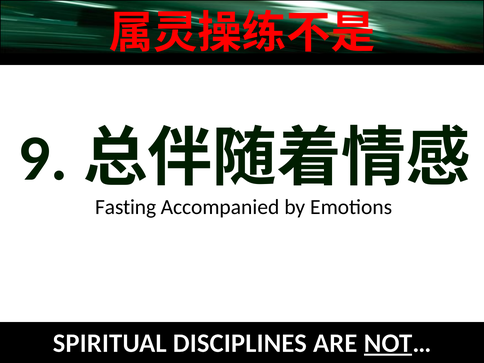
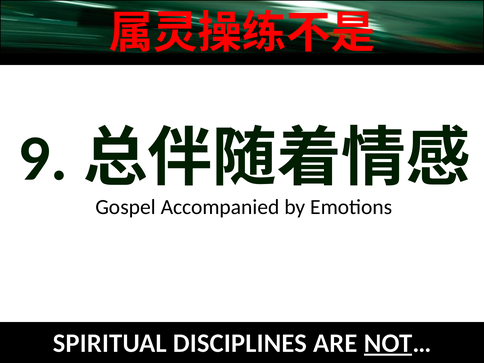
Fasting: Fasting -> Gospel (126, 207)
